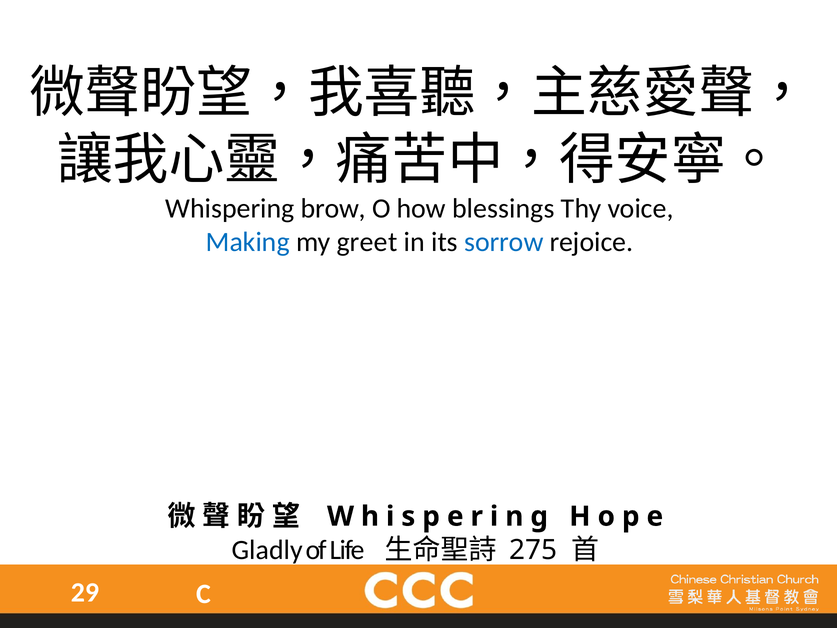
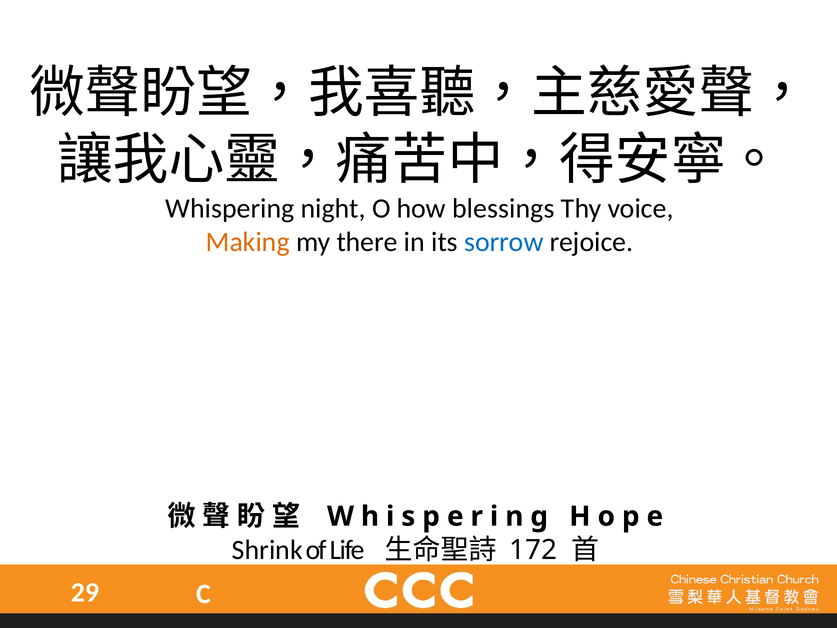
brow: brow -> night (333, 208)
Making colour: blue -> orange (248, 242)
greet: greet -> there (367, 242)
Gladly: Gladly -> Shrink (267, 550)
275: 275 -> 172 (533, 550)
